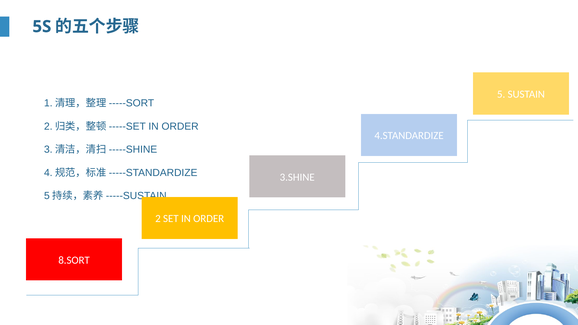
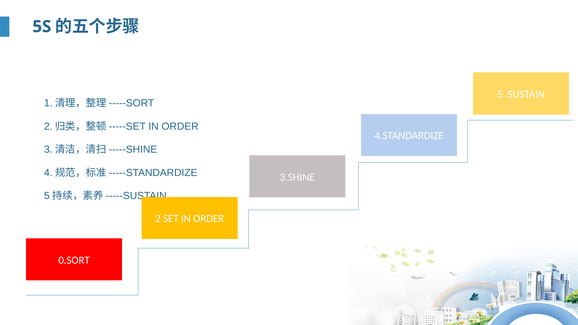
8.SORT: 8.SORT -> 0.SORT (74, 260)
